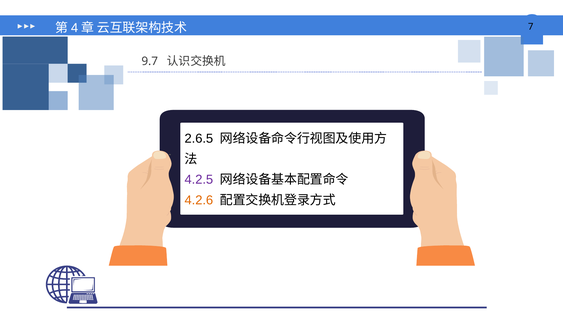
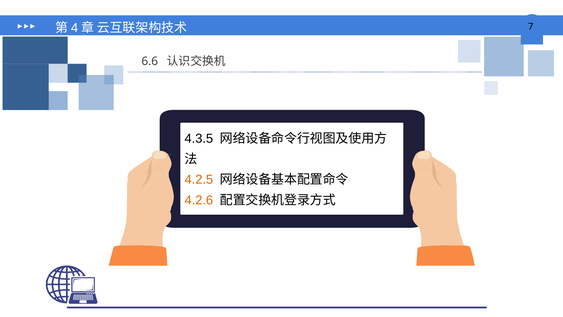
9.7: 9.7 -> 6.6 (150, 61)
2.6.5: 2.6.5 -> 4.3.5 (199, 138)
4.2.5 colour: purple -> orange (199, 179)
